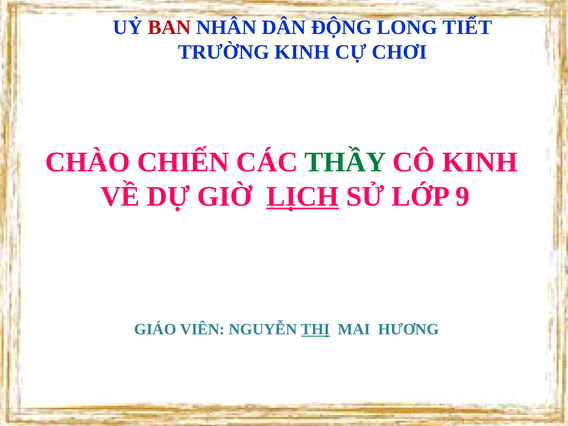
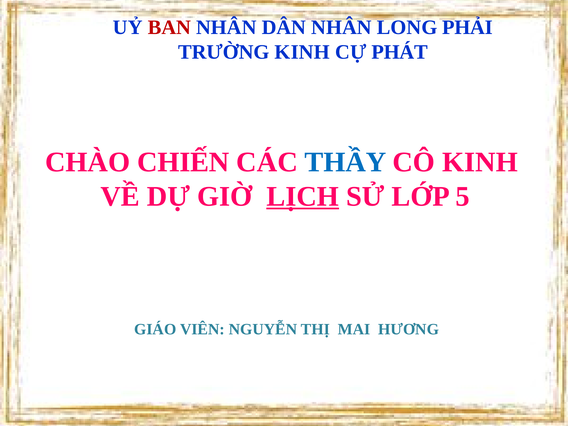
DÂN ĐỘNG: ĐỘNG -> NHÂN (341, 27)
TIẾT: TIẾT -> PHẢI (468, 27)
CHƠI: CHƠI -> PHÁT (400, 52)
THẦY colour: green -> blue (345, 162)
9: 9 -> 5 (463, 196)
THỊ underline: present -> none (315, 329)
